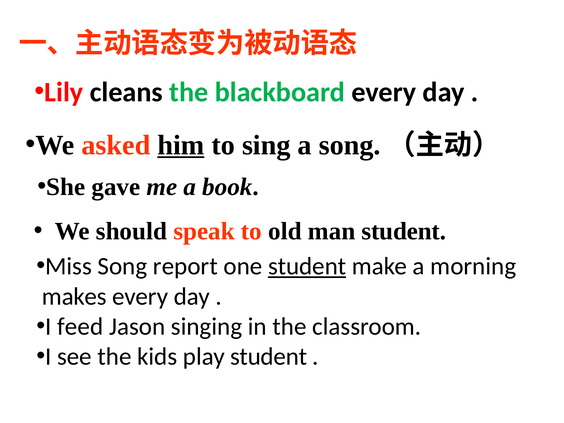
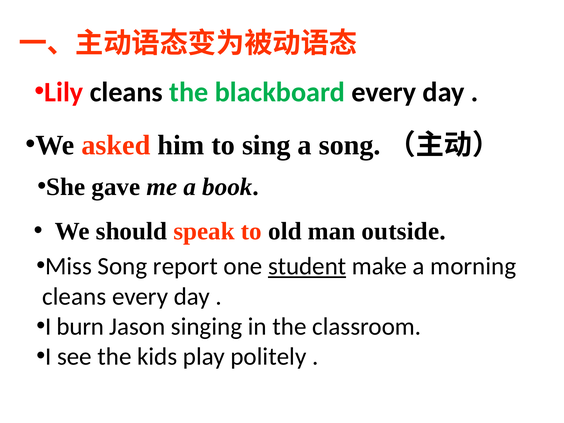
him underline: present -> none (181, 145)
man student: student -> outside (404, 231)
makes: makes -> cleans (74, 296)
feed: feed -> burn (80, 326)
play student: student -> politely (268, 357)
